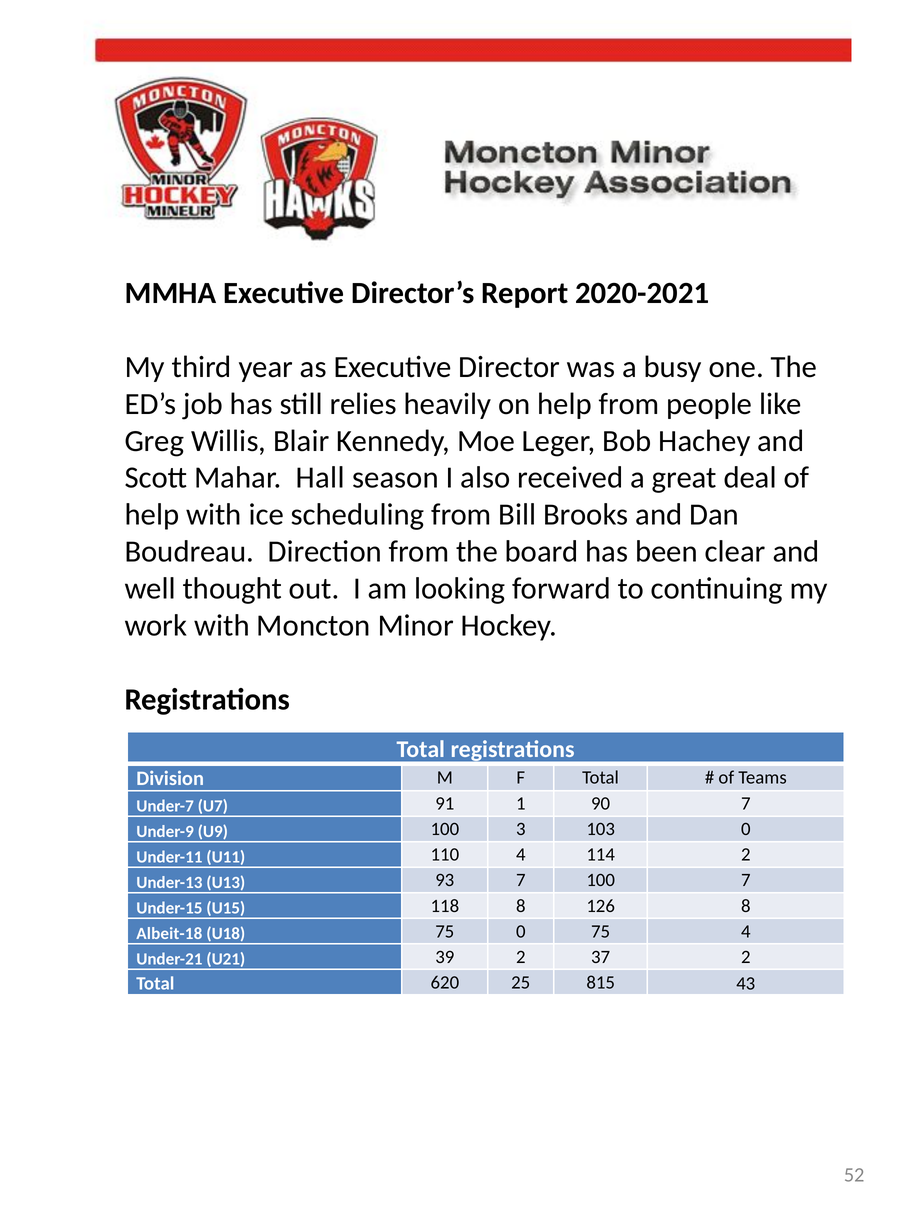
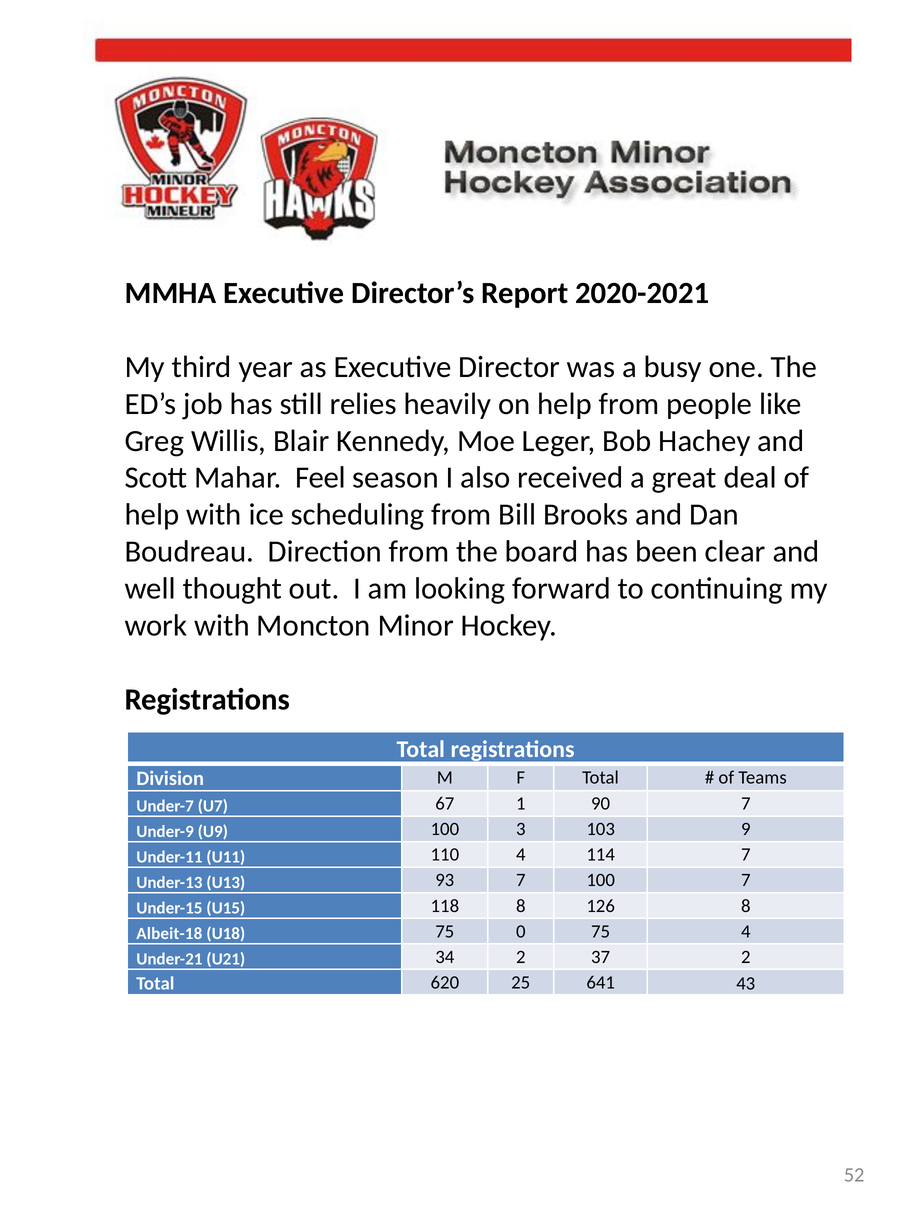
Hall: Hall -> Feel (320, 478)
91: 91 -> 67 (445, 803)
103 0: 0 -> 9 (746, 829)
114 2: 2 -> 7 (746, 854)
39: 39 -> 34 (445, 957)
815: 815 -> 641 (601, 982)
